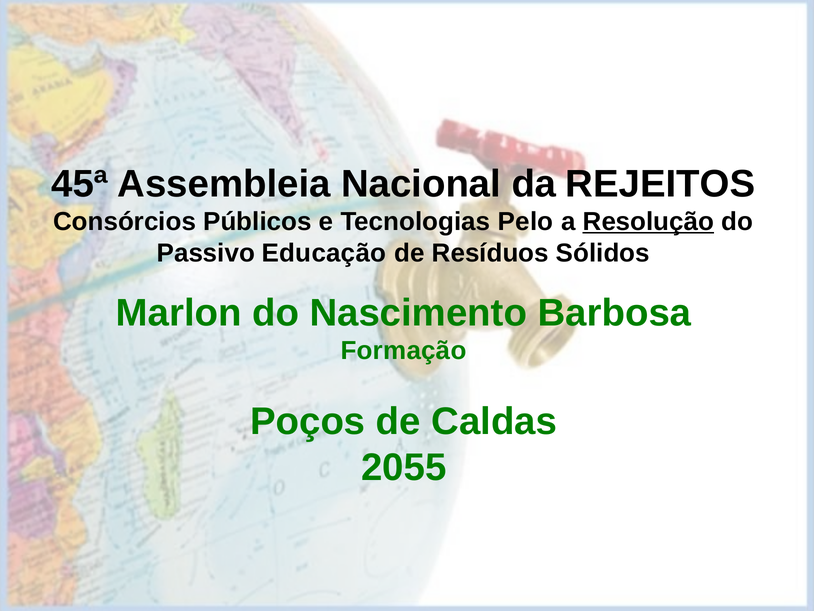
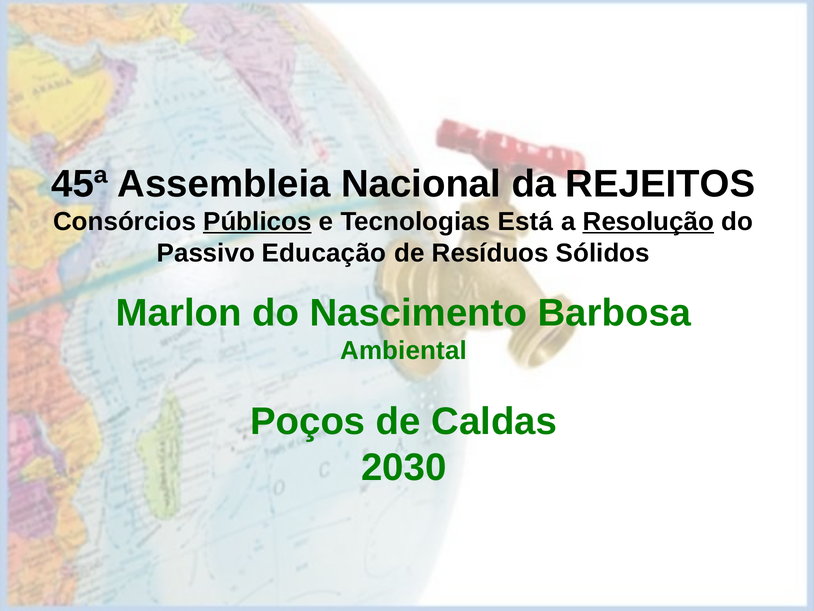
Públicos underline: none -> present (257, 222)
Pelo: Pelo -> Está (526, 222)
Formação: Formação -> Ambiental (404, 350)
2055: 2055 -> 2030 (404, 467)
